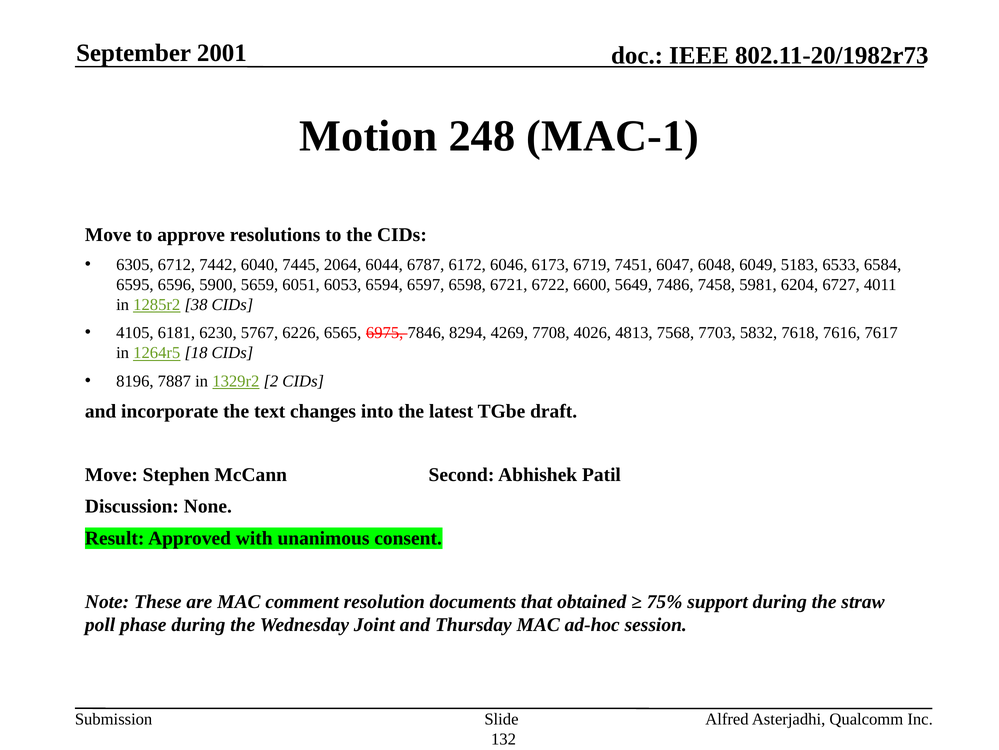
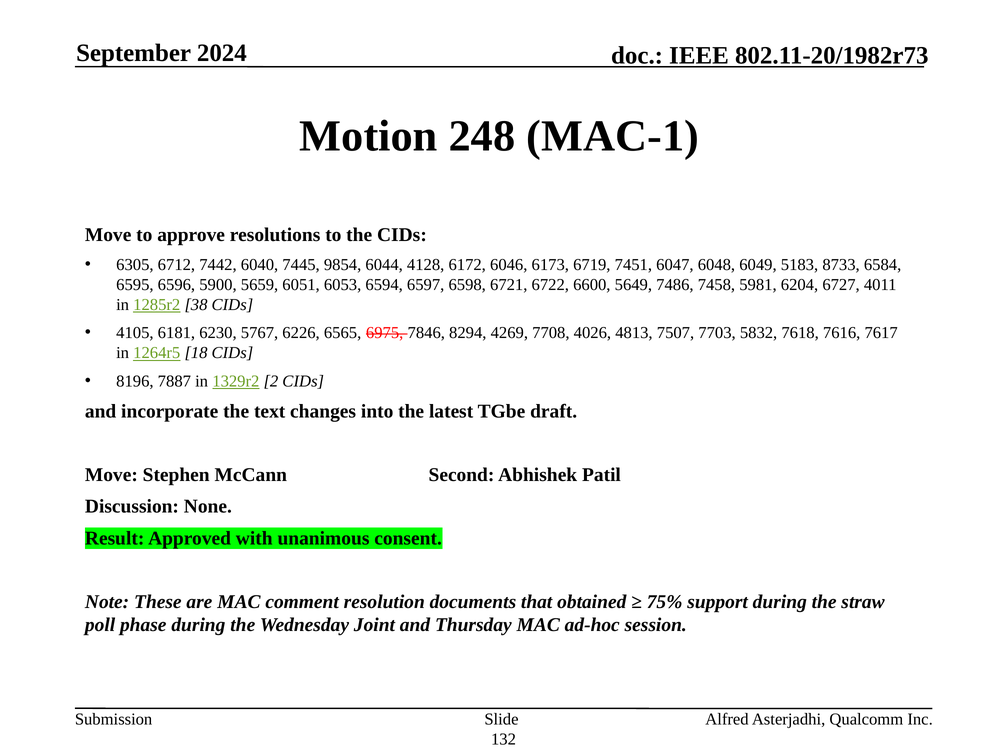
2001: 2001 -> 2024 (222, 53)
2064: 2064 -> 9854 (343, 264)
6787: 6787 -> 4128 (426, 264)
6533: 6533 -> 8733 (841, 264)
7568: 7568 -> 7507 (676, 333)
